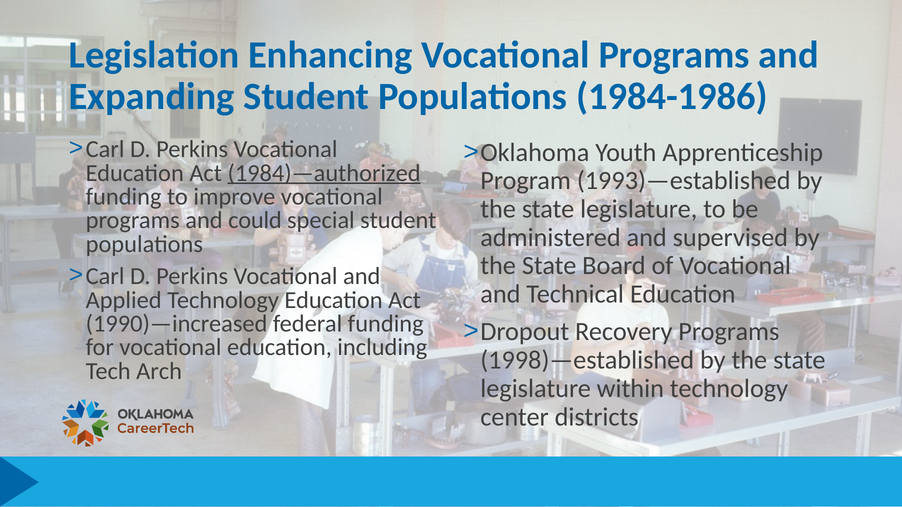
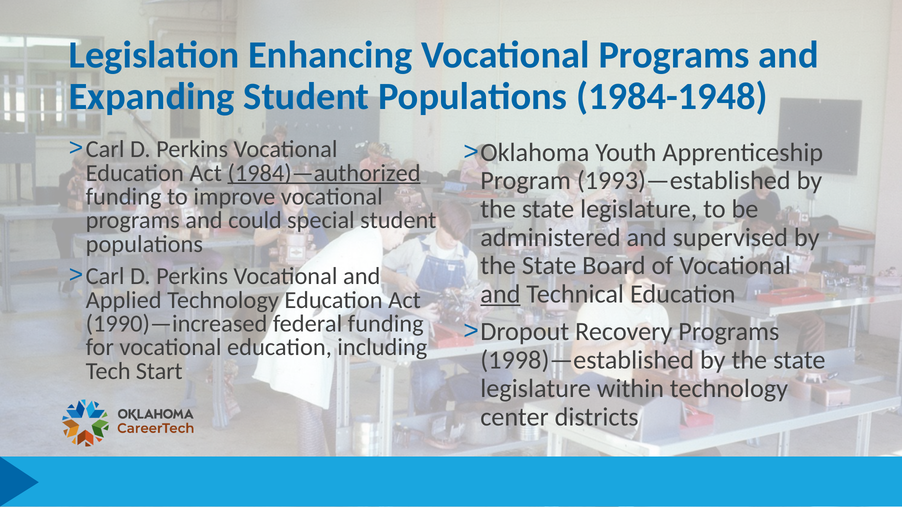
1984-1986: 1984-1986 -> 1984-1948 (672, 97)
and underline: none -> present (500, 294)
Arch: Arch -> Start (159, 371)
